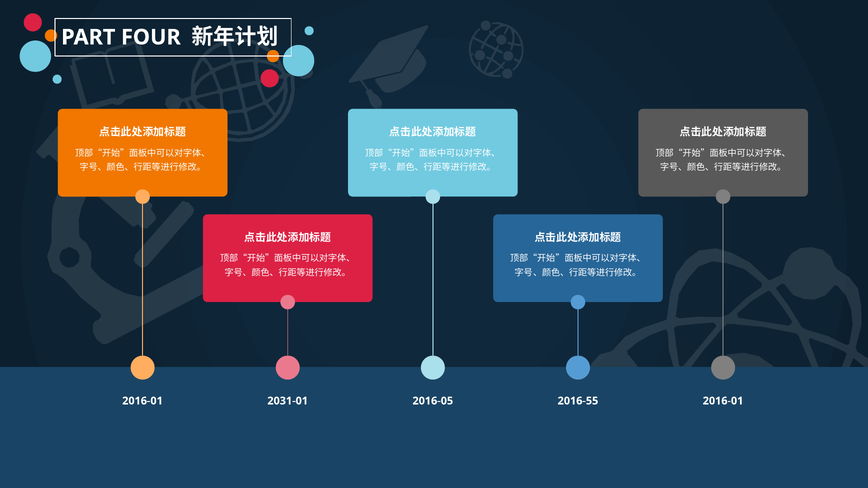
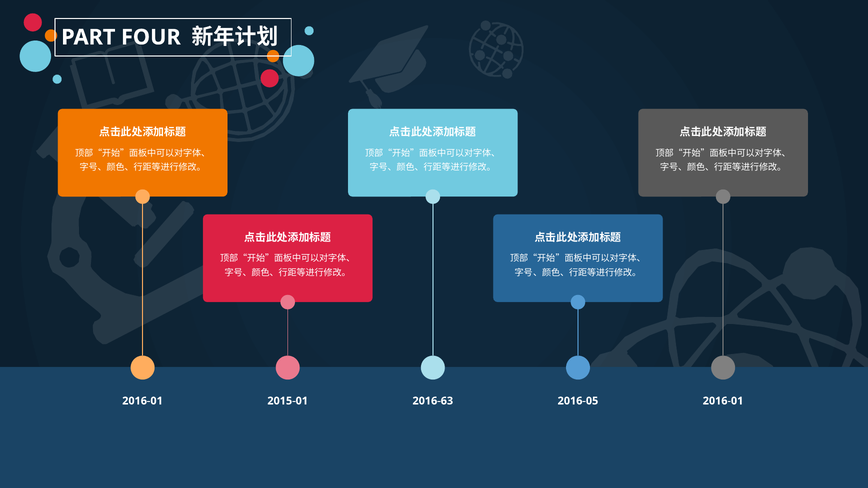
2031-01: 2031-01 -> 2015-01 (288, 401)
2016-05: 2016-05 -> 2016-63 (433, 401)
2016-55: 2016-55 -> 2016-05 (578, 401)
